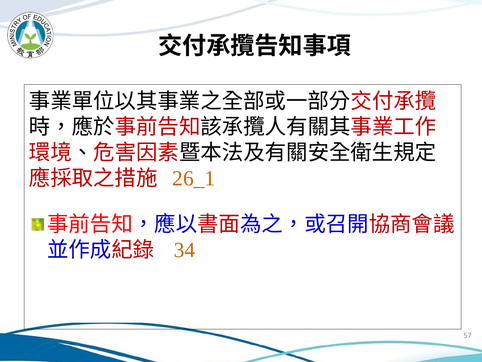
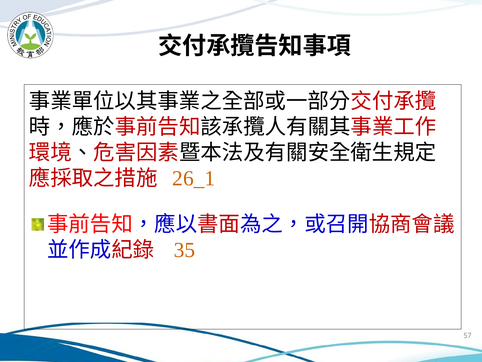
34: 34 -> 35 (184, 250)
